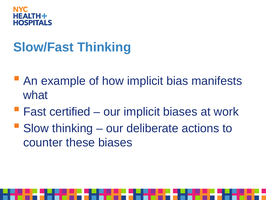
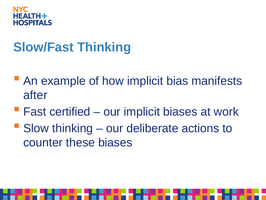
what: what -> after (35, 95)
